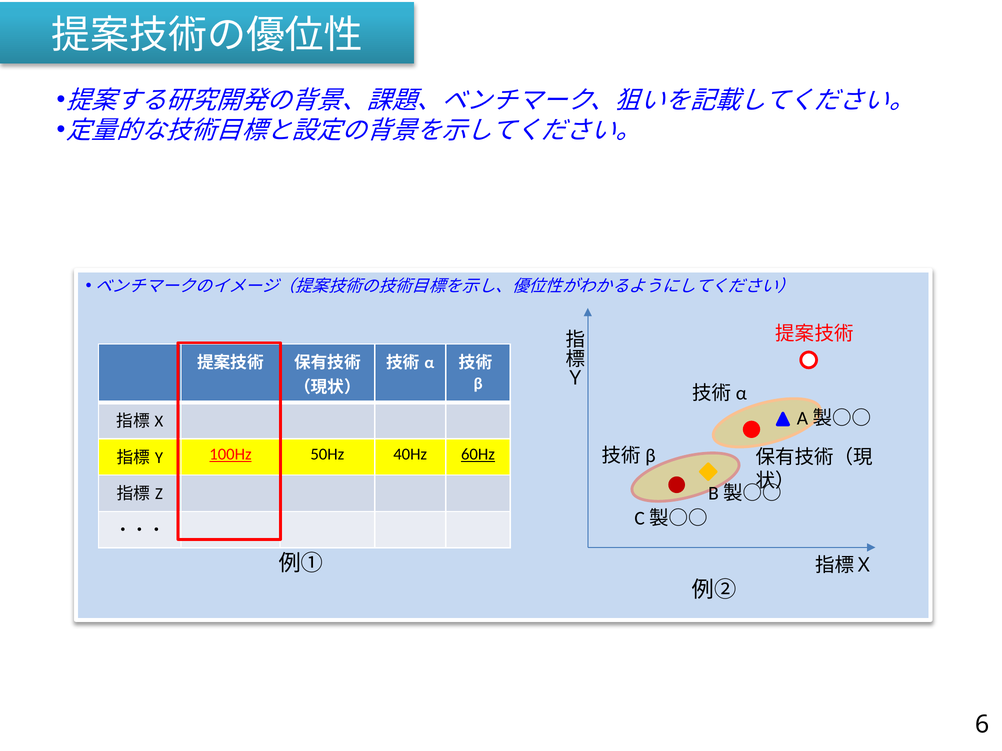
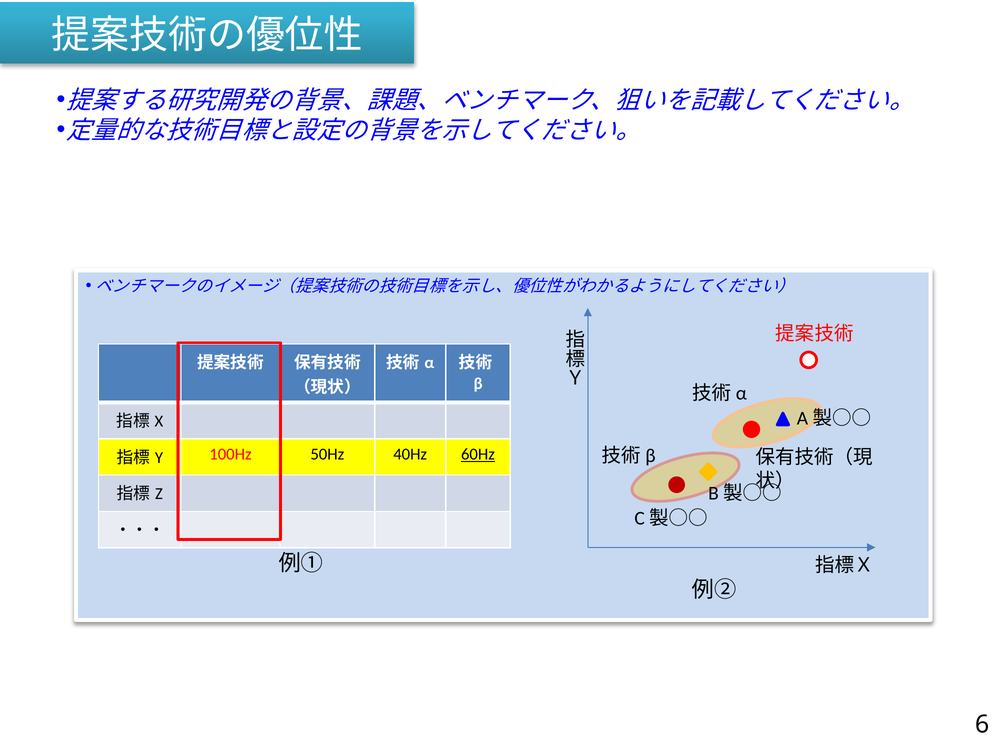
100Hz underline: present -> none (230, 454)
